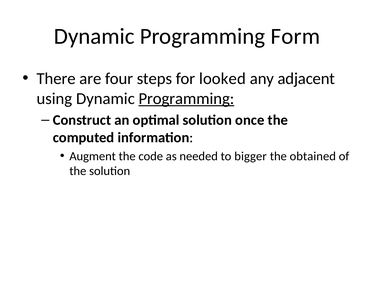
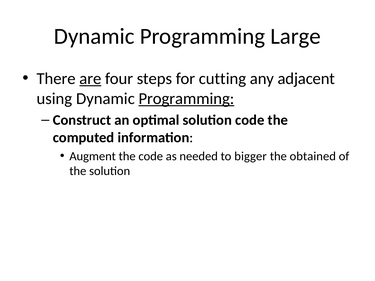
Form: Form -> Large (296, 36)
are underline: none -> present (90, 79)
looked: looked -> cutting (223, 79)
solution once: once -> code (250, 120)
